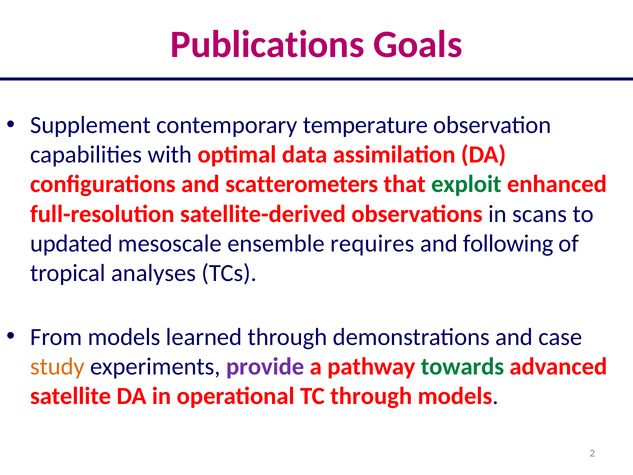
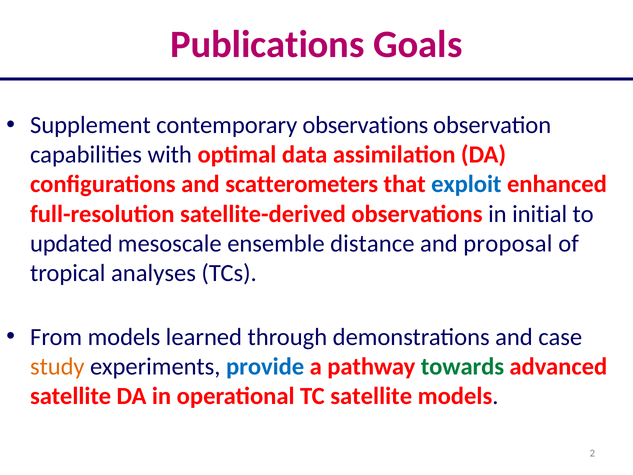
contemporary temperature: temperature -> observations (365, 125)
exploit colour: green -> blue (466, 184)
scans: scans -> initial (540, 214)
requires: requires -> distance (372, 243)
following: following -> proposal (508, 243)
provide colour: purple -> blue (265, 367)
TC through: through -> satellite (371, 396)
